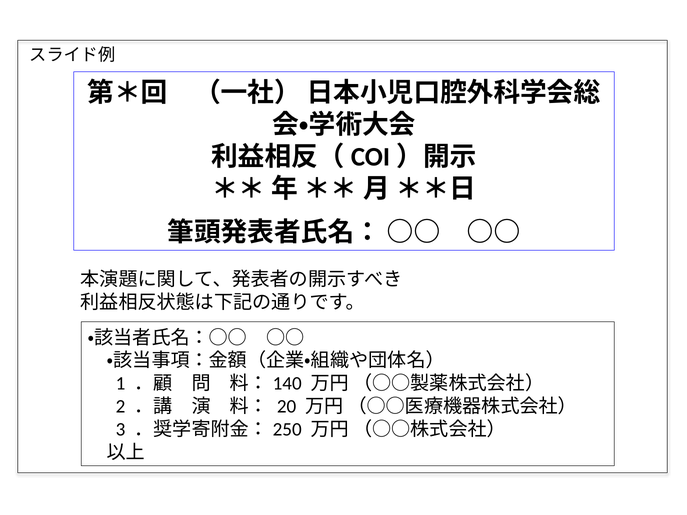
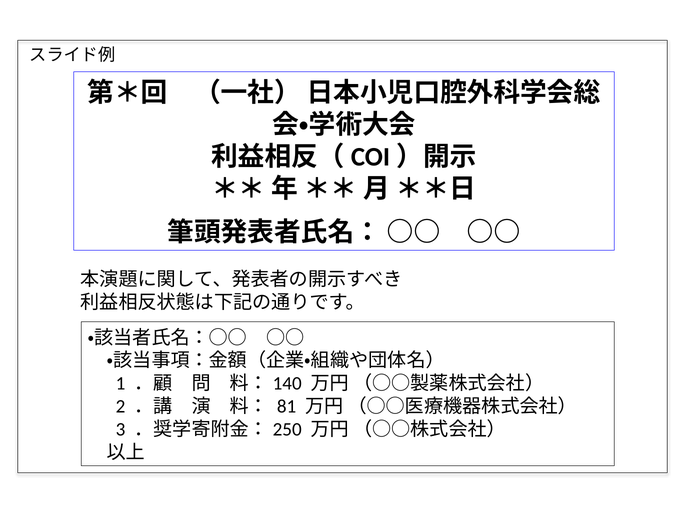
20: 20 -> 81 (287, 407)
